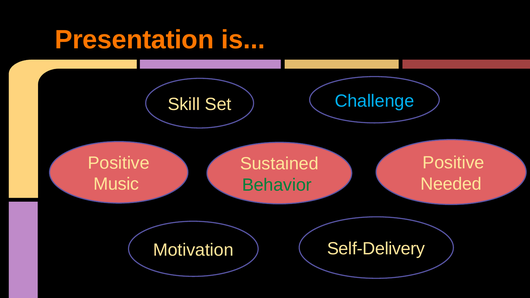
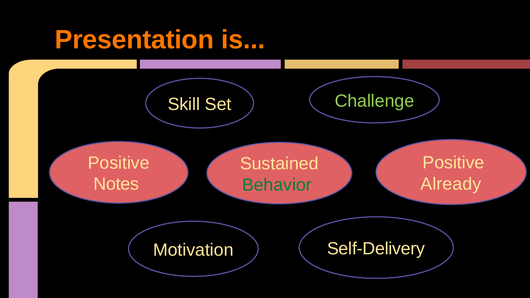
Challenge colour: light blue -> light green (374, 101)
Needed: Needed -> Already (451, 184)
Music: Music -> Notes (116, 184)
